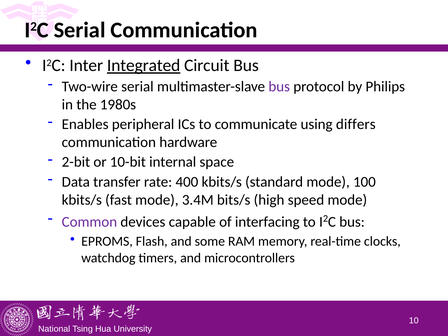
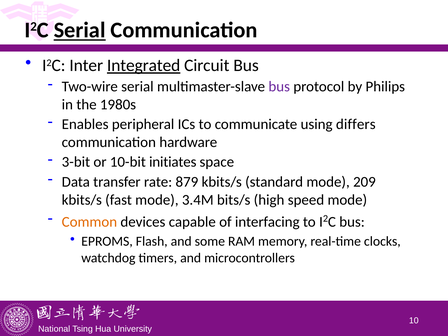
Serial underline: none -> present (80, 30)
2-bit: 2-bit -> 3-bit (76, 162)
internal: internal -> initiates (173, 162)
400: 400 -> 879 (187, 182)
100: 100 -> 209 (364, 182)
Common colour: purple -> orange (89, 222)
